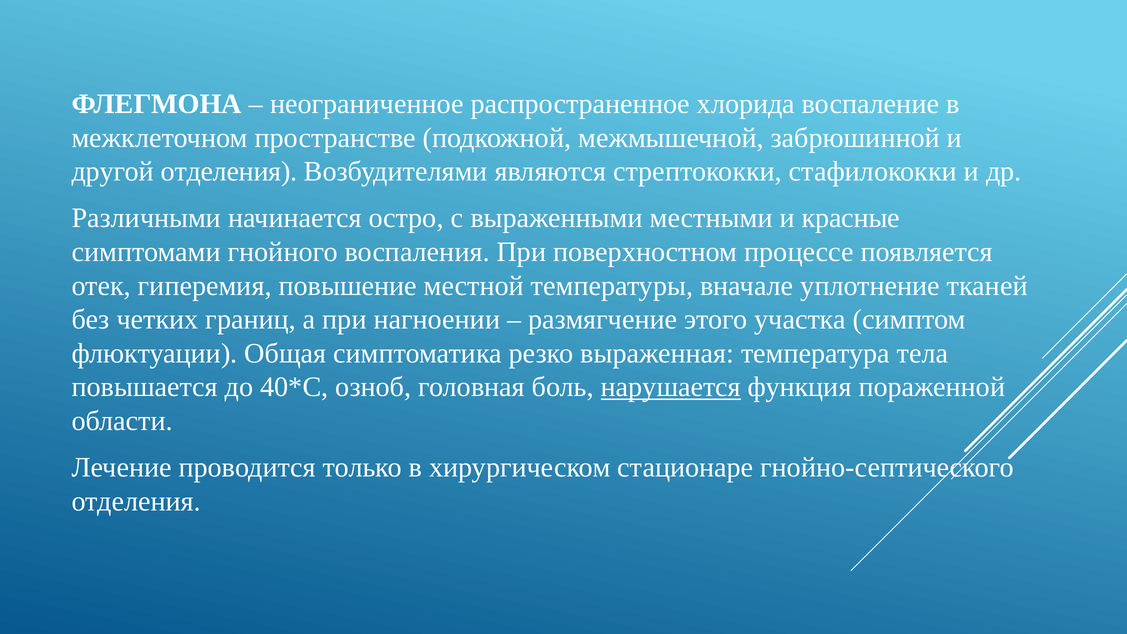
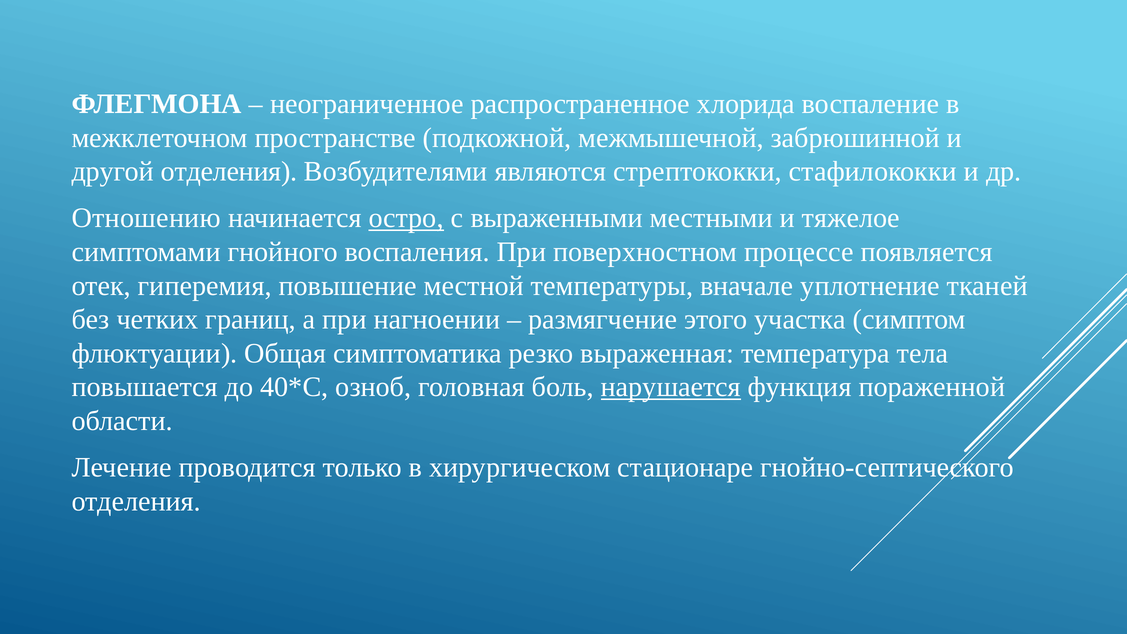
Различными: Различными -> Отношению (146, 218)
остро underline: none -> present (406, 218)
красные: красные -> тяжелое (851, 218)
